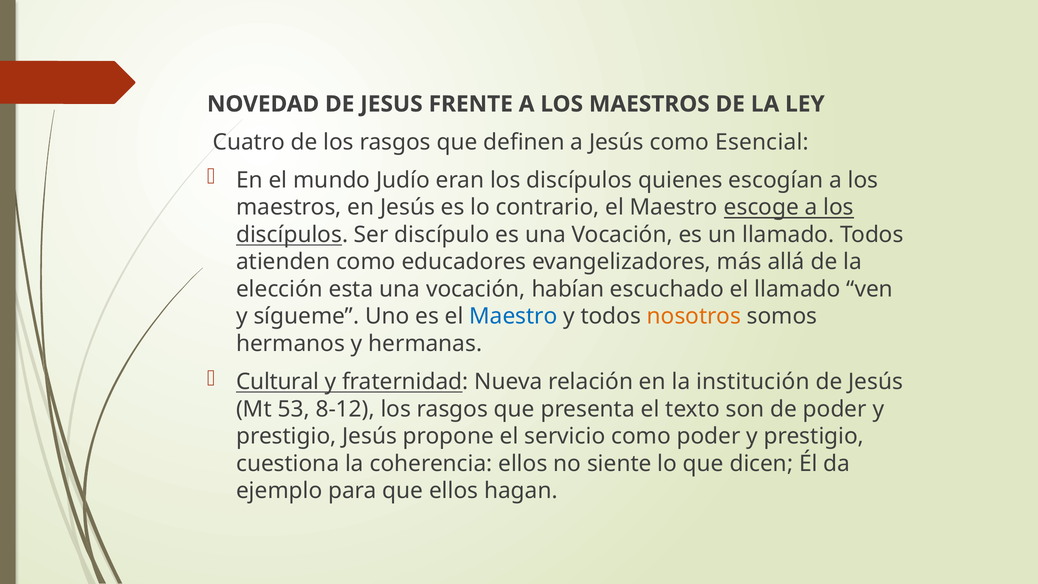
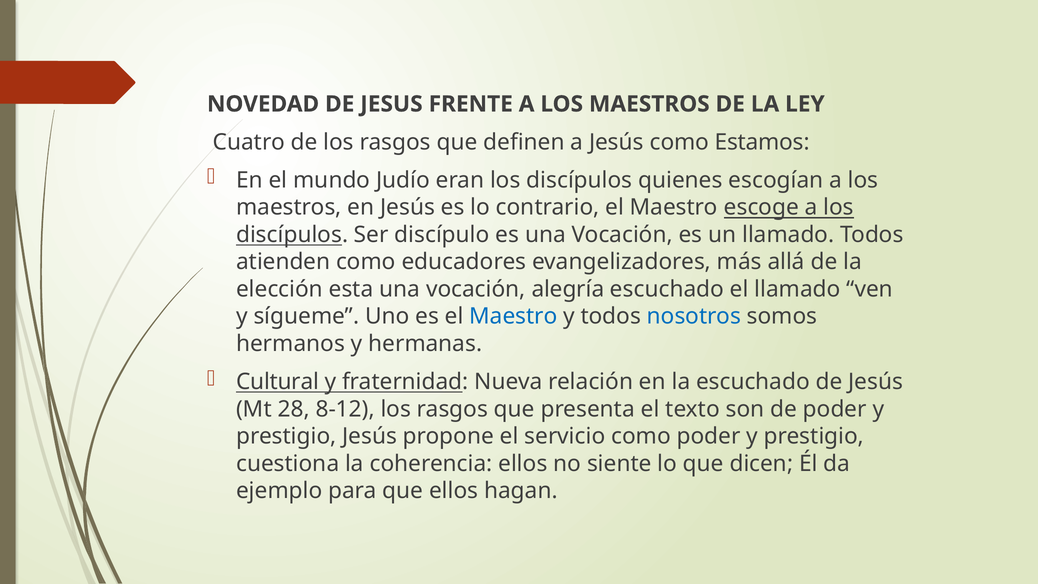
Esencial: Esencial -> Estamos (762, 142)
habían: habían -> alegría (568, 289)
nosotros colour: orange -> blue (694, 316)
la institución: institución -> escuchado (753, 382)
53: 53 -> 28 (294, 409)
